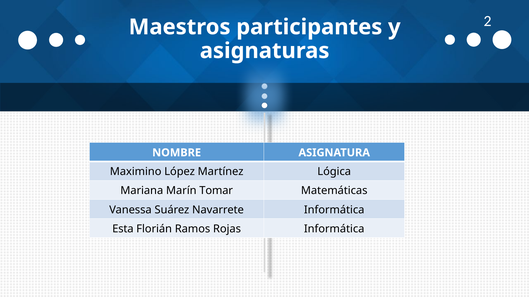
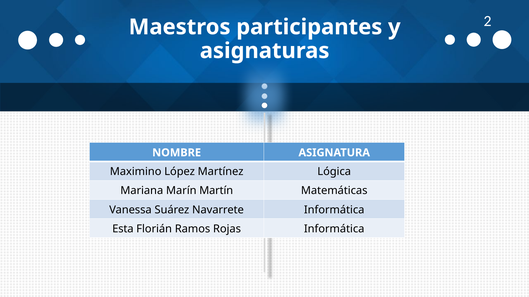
Tomar: Tomar -> Martín (216, 191)
